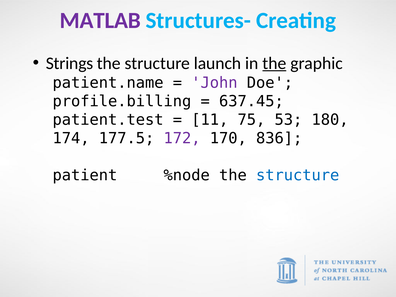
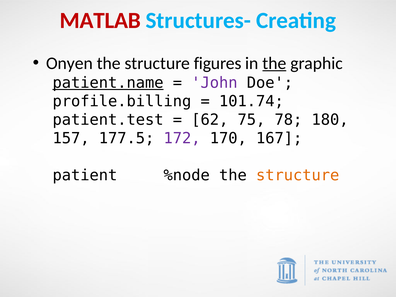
MATLAB colour: purple -> red (100, 20)
Strings: Strings -> Onyen (69, 63)
launch: launch -> figures (218, 63)
patient.name underline: none -> present (108, 83)
637.45: 637.45 -> 101.74 (251, 101)
11: 11 -> 62 (210, 120)
53: 53 -> 78 (288, 120)
174: 174 -> 157 (71, 138)
836: 836 -> 167 (279, 138)
structure colour: blue -> orange (298, 175)
